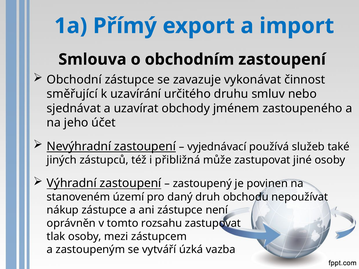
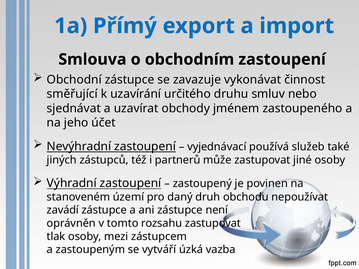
přibližná: přibližná -> partnerů (178, 160)
nákup: nákup -> zavádí (63, 210)
